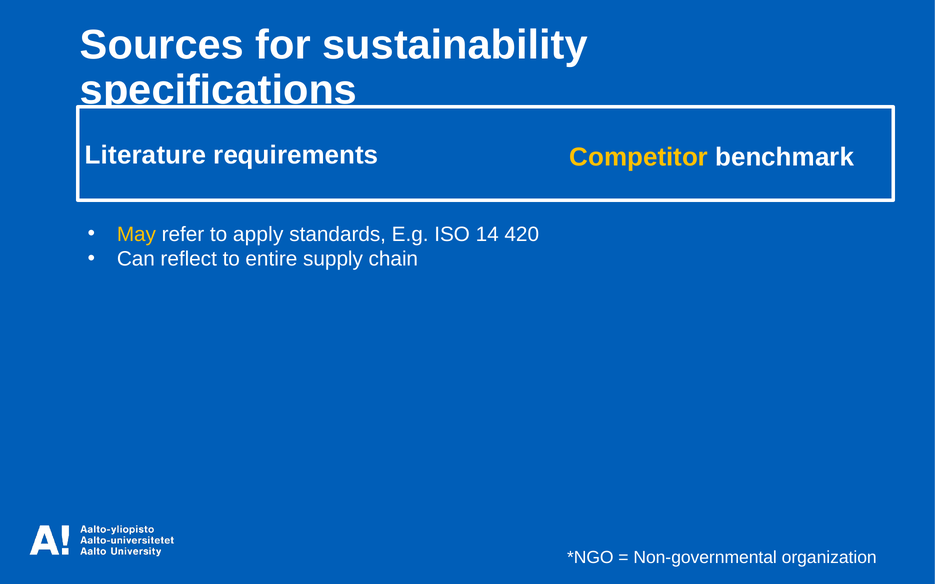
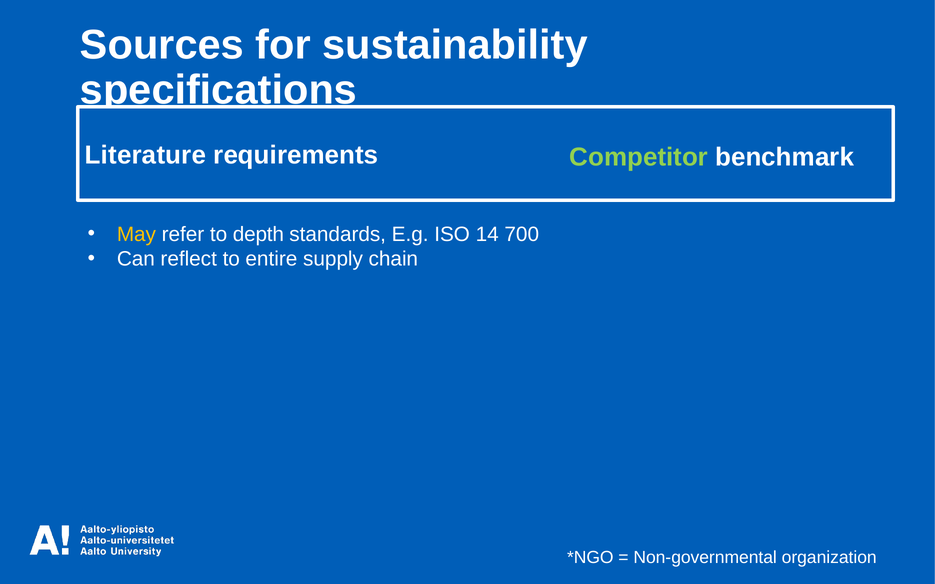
Competitor colour: yellow -> light green (639, 157)
apply: apply -> depth (258, 234)
420: 420 -> 700 (522, 234)
